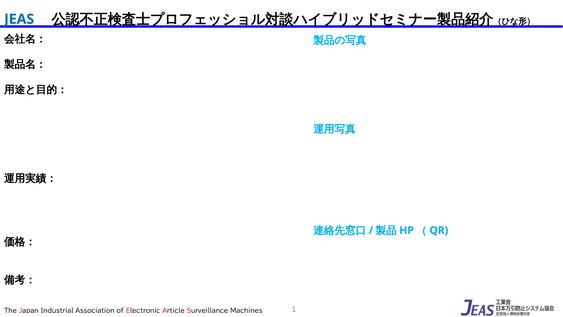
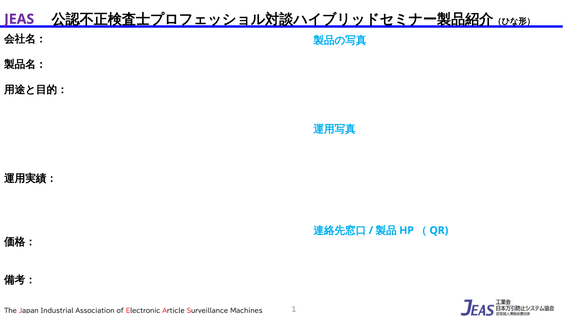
JEAS colour: blue -> purple (19, 19)
